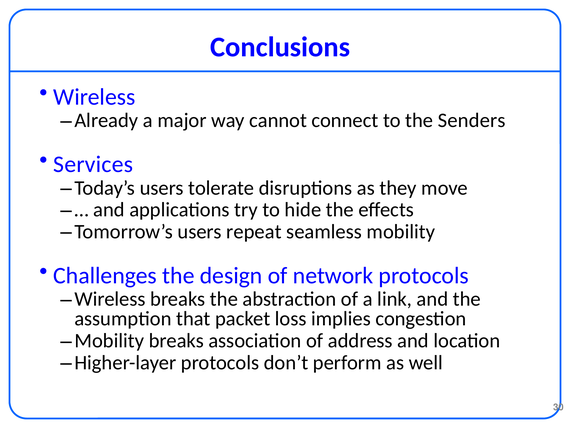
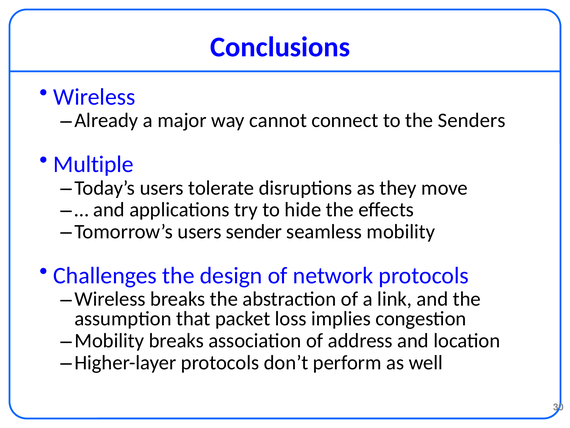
Services: Services -> Multiple (93, 164)
repeat: repeat -> sender (254, 231)
